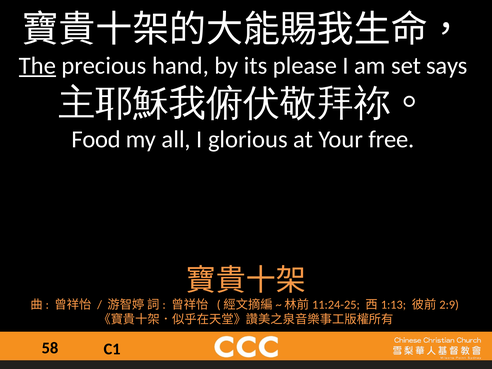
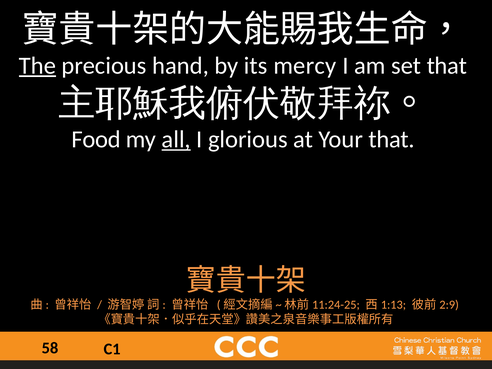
please: please -> mercy (305, 66)
set says: says -> that (447, 66)
all underline: none -> present (176, 139)
Your free: free -> that (392, 139)
